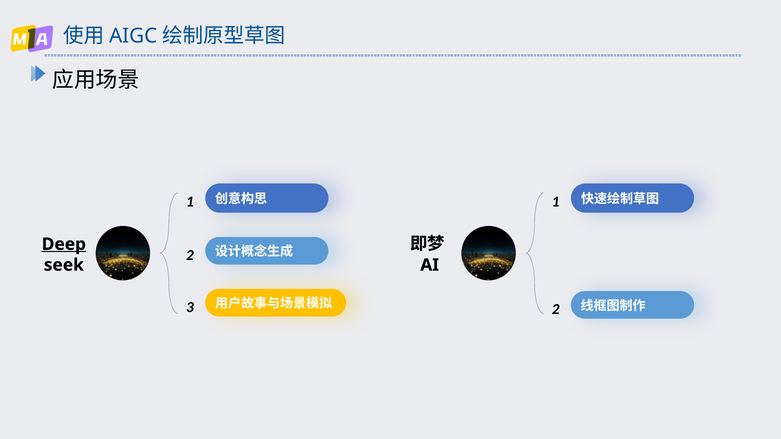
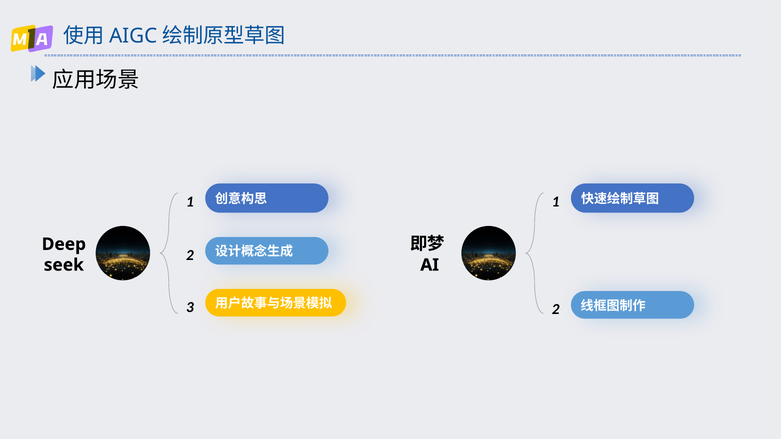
Deep underline: present -> none (64, 244)
